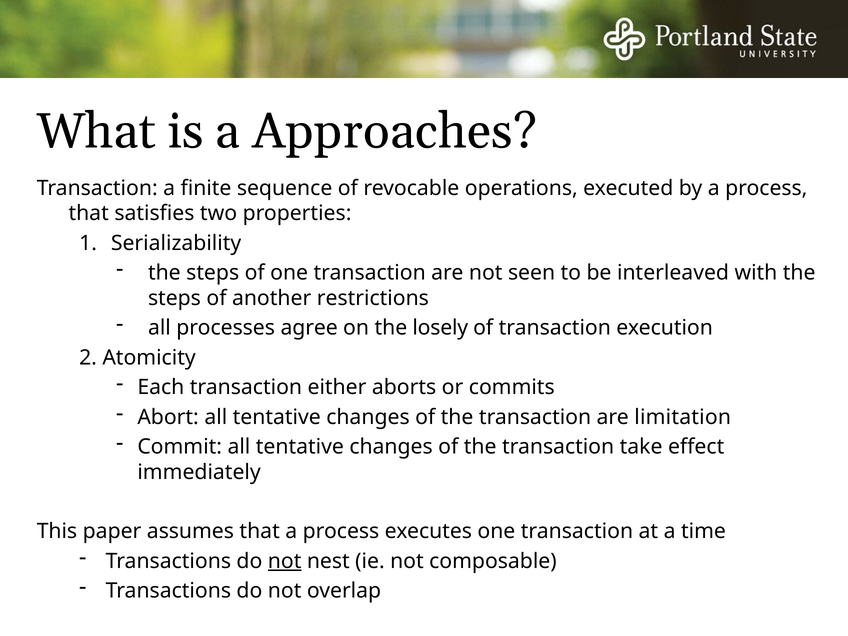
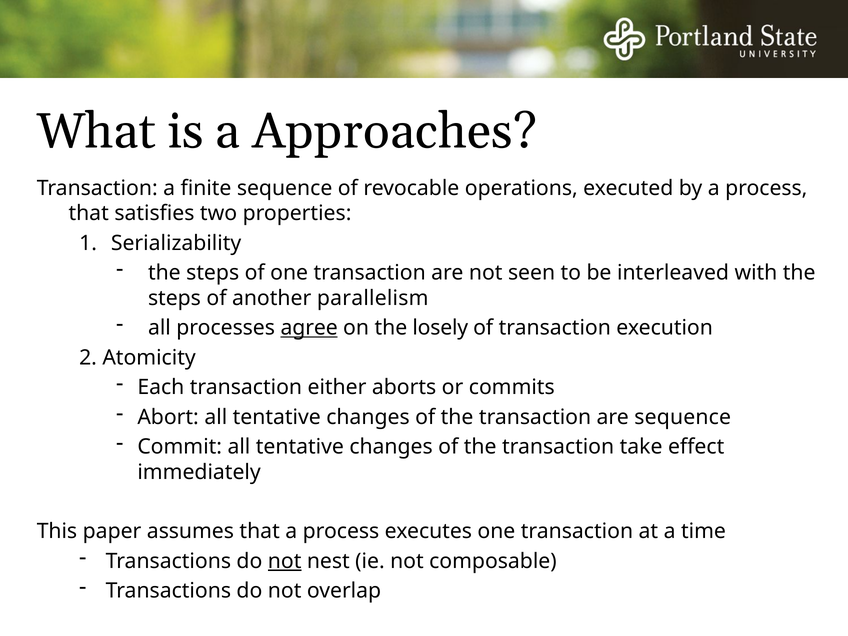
restrictions: restrictions -> parallelism (373, 298)
agree underline: none -> present (309, 328)
are limitation: limitation -> sequence (683, 417)
